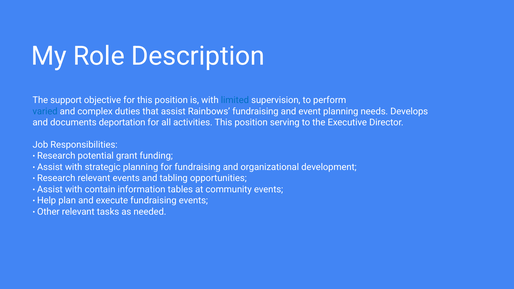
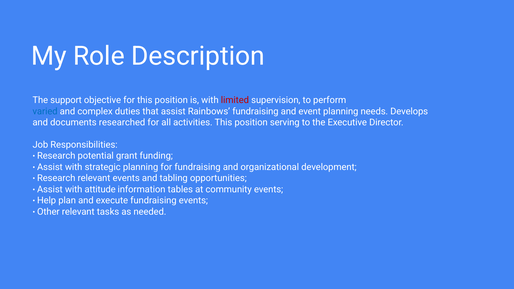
limited colour: blue -> red (235, 100)
deportation: deportation -> researched (122, 123)
contain: contain -> attitude (100, 189)
